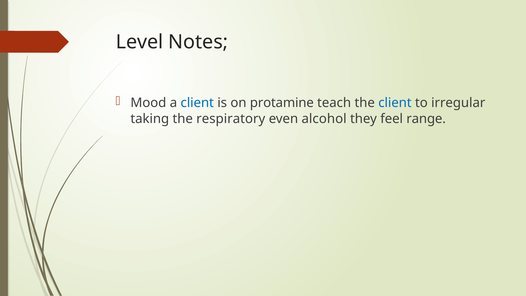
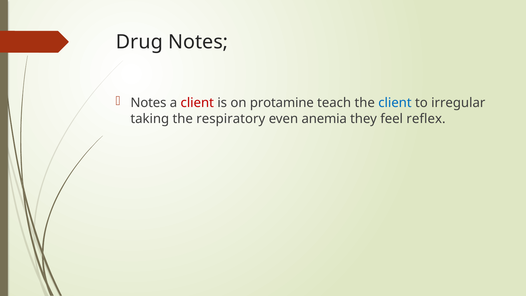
Level: Level -> Drug (139, 42)
Mood: Mood -> Notes (148, 103)
client colour: blue -> red (197, 103)
alcohol: alcohol -> anemia (324, 119)
range: range -> reflex (426, 119)
